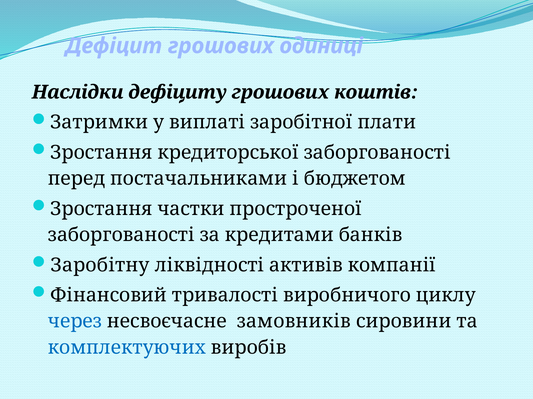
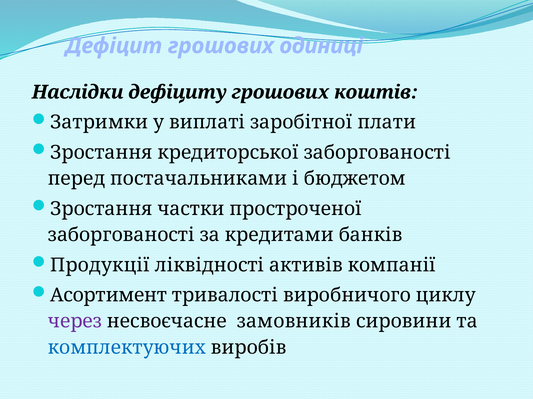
Заробітну: Заробітну -> Продукції (100, 266)
Фінансовий: Фінансовий -> Асортимент (109, 296)
через colour: blue -> purple (75, 322)
